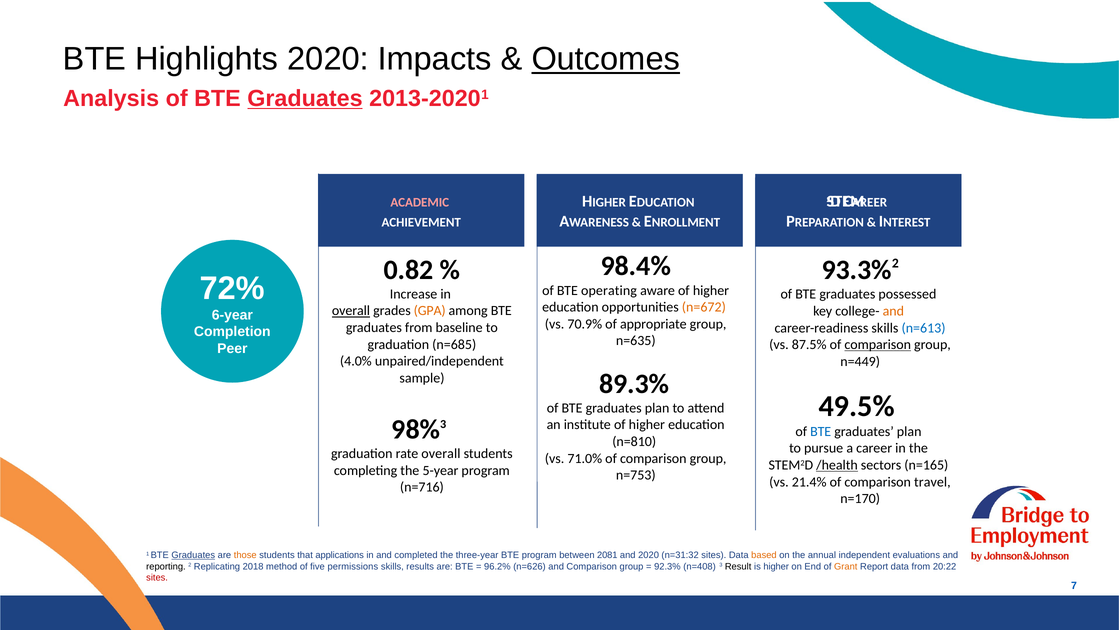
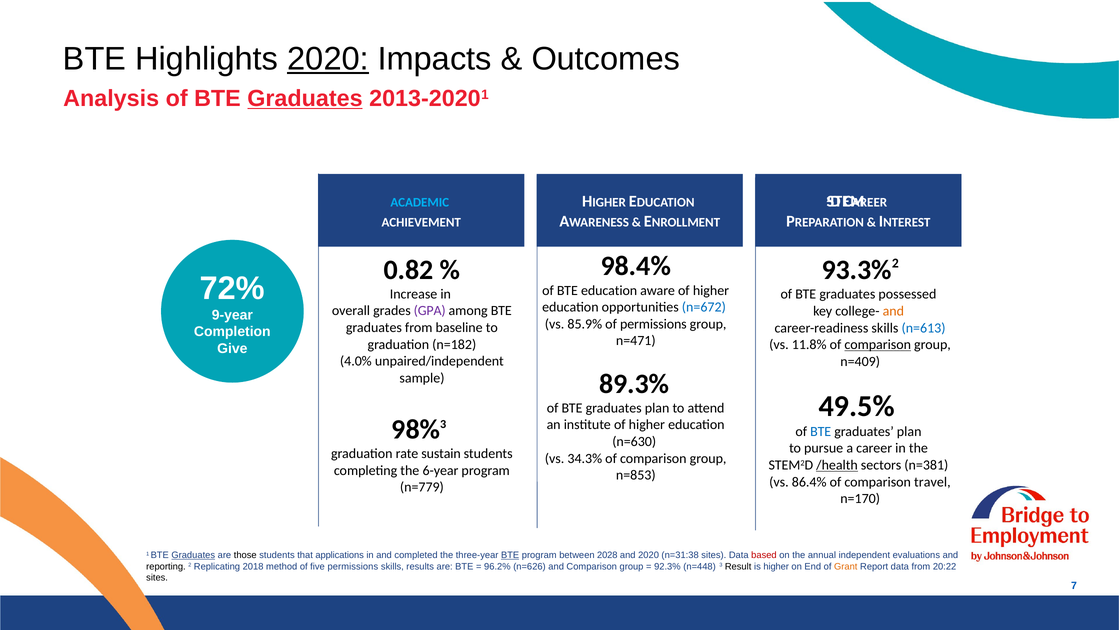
2020 underline: none -> present (328, 59)
Outcomes underline: present -> none (606, 59)
ACADEMIC colour: pink -> light blue (420, 202)
BTE operating: operating -> education (609, 290)
n=672 colour: orange -> blue (704, 307)
overall underline: present -> none (351, 311)
GPA colour: orange -> purple (430, 311)
6-year: 6-year -> 9-year (232, 315)
70.9%: 70.9% -> 85.9% (585, 324)
of appropriate: appropriate -> permissions (653, 324)
n=635: n=635 -> n=471 (636, 341)
n=685: n=685 -> n=182 (454, 344)
87.5%: 87.5% -> 11.8% (809, 344)
Peer: Peer -> Give (232, 348)
n=449: n=449 -> n=409 (860, 361)
n=810: n=810 -> n=630 (634, 441)
rate overall: overall -> sustain (441, 453)
71.0%: 71.0% -> 34.3% (585, 458)
n=165: n=165 -> n=381 (926, 465)
5-year: 5-year -> 6-year (440, 470)
n=753: n=753 -> n=853 (636, 475)
21.4%: 21.4% -> 86.4% (809, 482)
n=716: n=716 -> n=779 (422, 487)
those colour: orange -> black (245, 555)
BTE underline: none -> present (510, 555)
2081: 2081 -> 2028 (607, 555)
n=31:32: n=31:32 -> n=31:38 (680, 555)
based colour: orange -> red (764, 555)
n=408: n=408 -> n=448 (700, 566)
sites colour: red -> black (157, 577)
